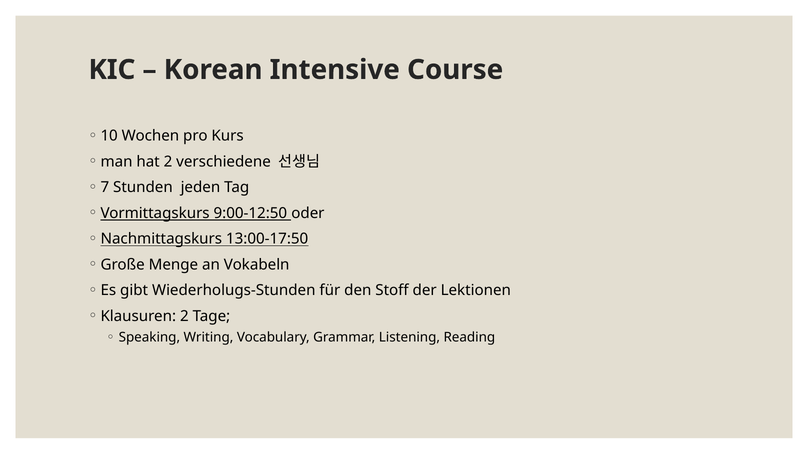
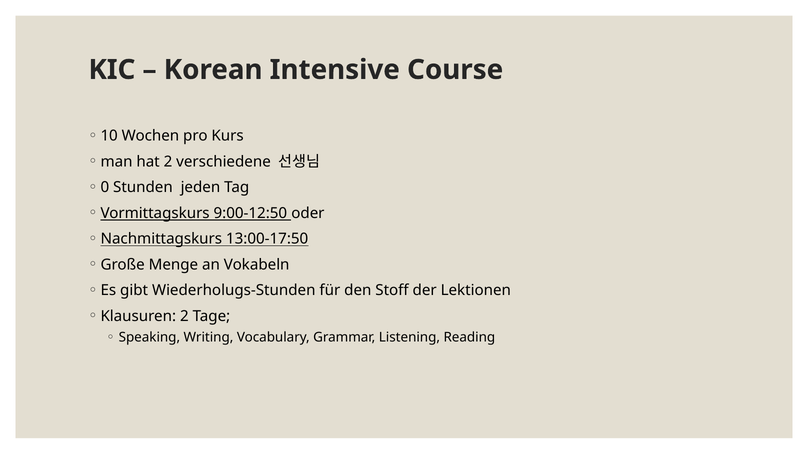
7: 7 -> 0 (105, 188)
